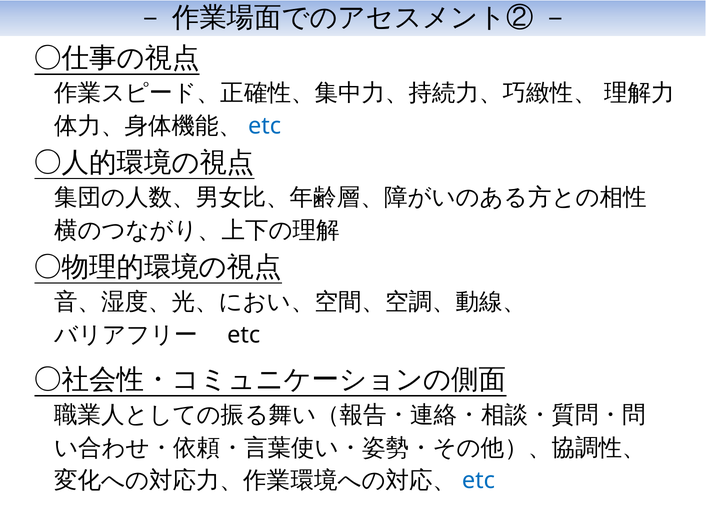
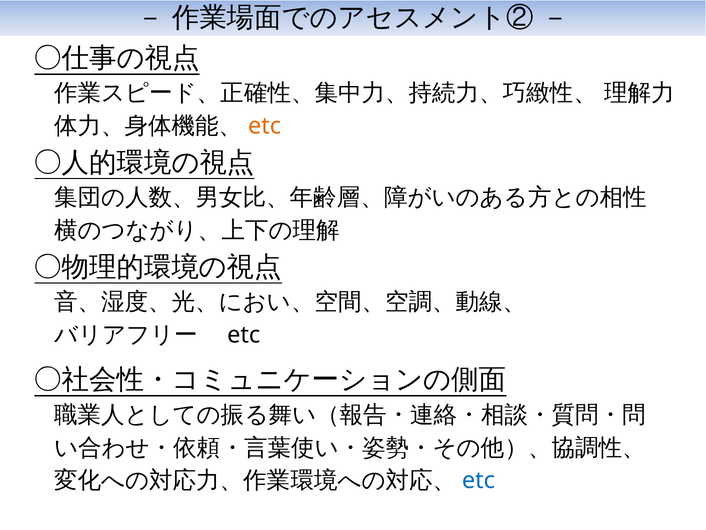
etc colour: blue -> orange (265, 126)
